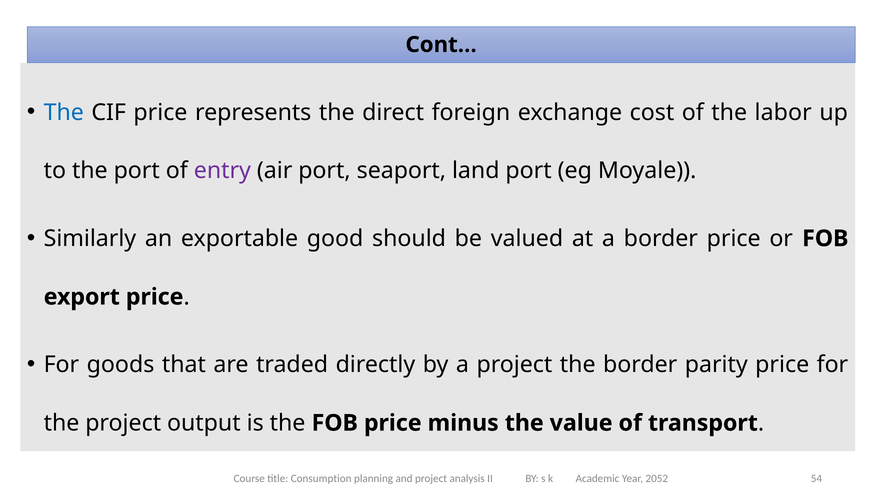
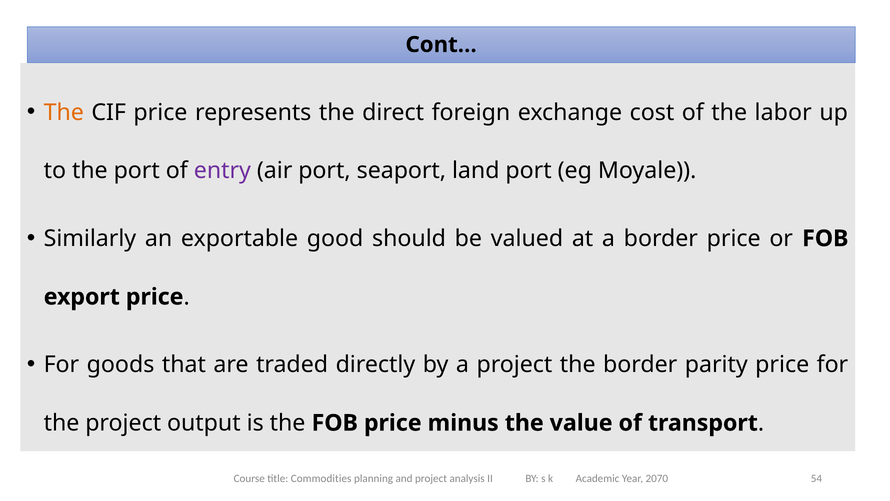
The colour: blue -> orange (64, 112)
Consumption: Consumption -> Commodities (321, 478)
2052: 2052 -> 2070 (657, 478)
